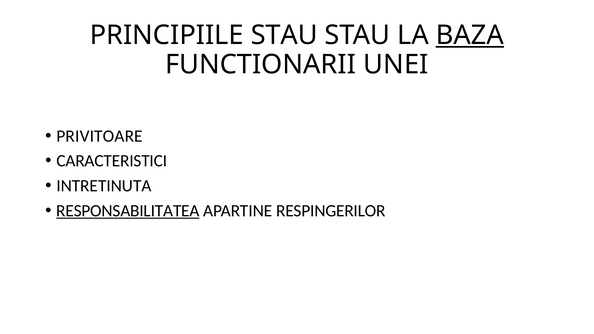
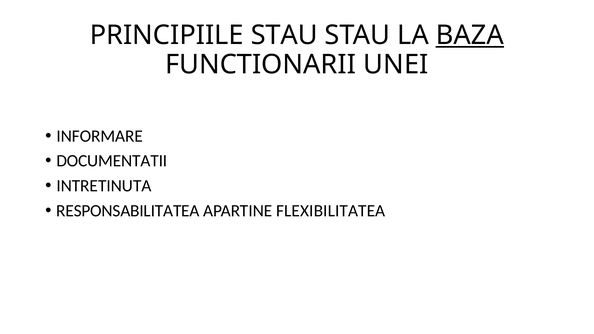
PRIVITOARE: PRIVITOARE -> INFORMARE (100, 136)
CARACTERISTICI: CARACTERISTICI -> DOCUMENTATII (112, 161)
RESPONSABILITATEA underline: present -> none (128, 211)
RESPINGERILOR: RESPINGERILOR -> FLEXIBILITATEA (331, 211)
